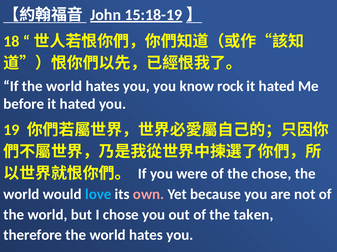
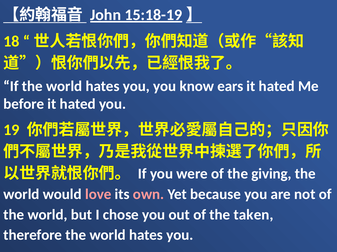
rock: rock -> ears (230, 86)
the chose: chose -> giving (271, 174)
love colour: light blue -> pink (98, 195)
